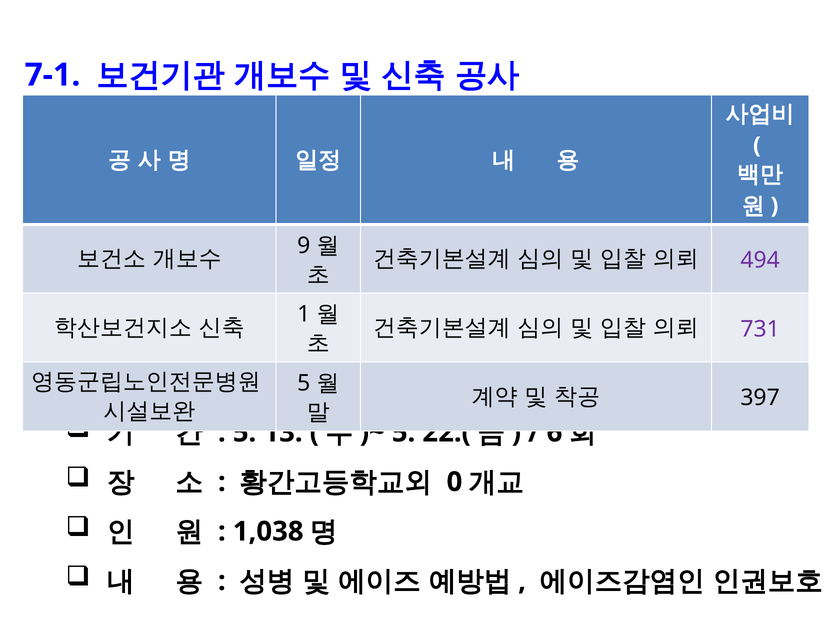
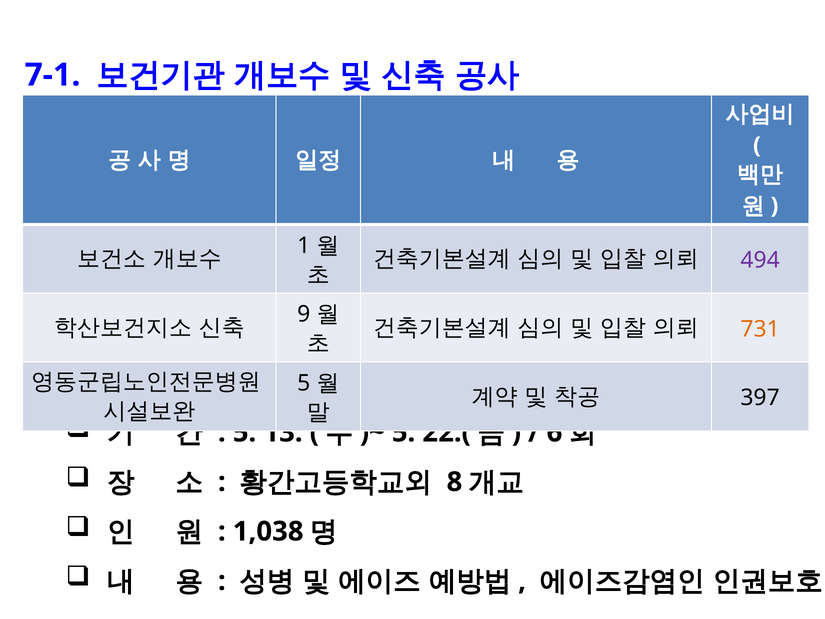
9: 9 -> 1 (304, 245)
1: 1 -> 9 (304, 314)
731 colour: purple -> orange (760, 329)
0: 0 -> 8 (454, 482)
